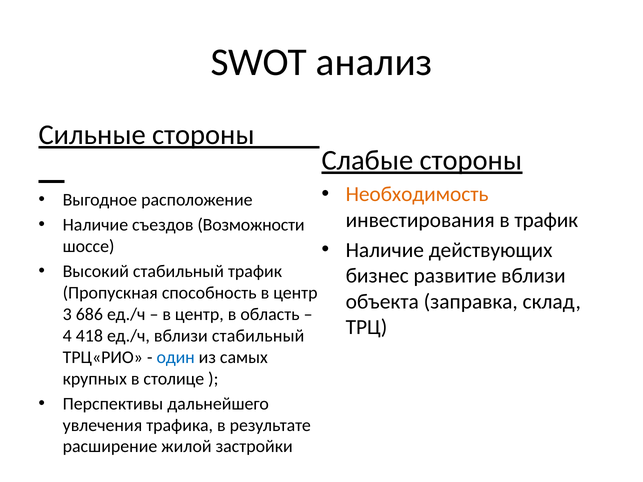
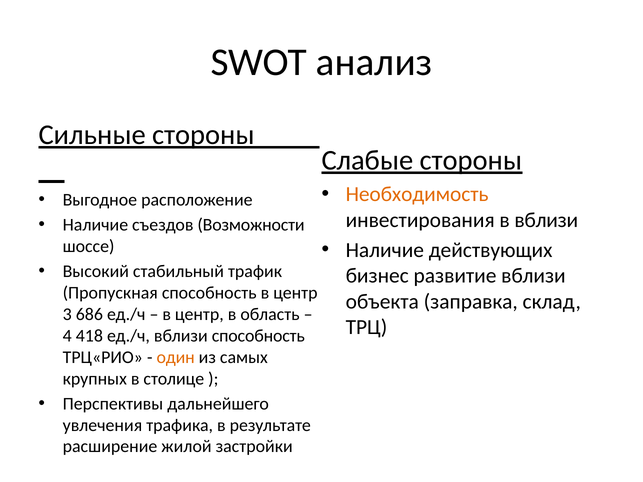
в трафик: трафик -> вблизи (546, 220)
вблизи стабильный: стабильный -> способность (258, 336)
один colour: blue -> orange (176, 357)
